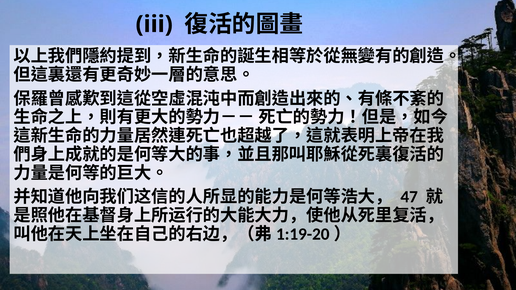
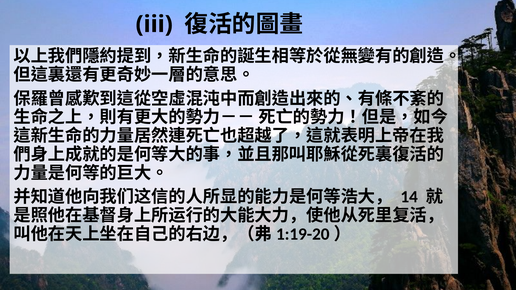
47: 47 -> 14 (409, 197)
